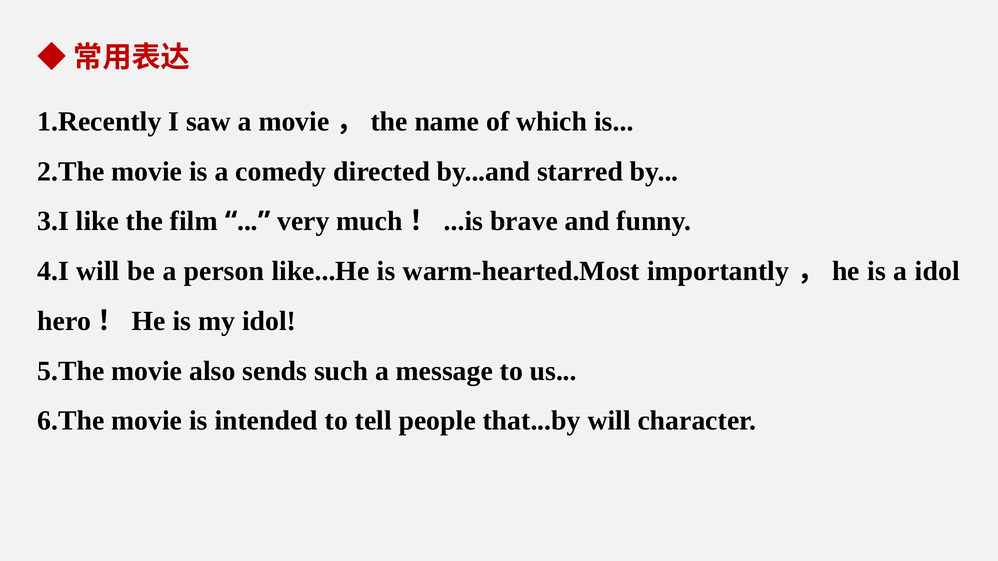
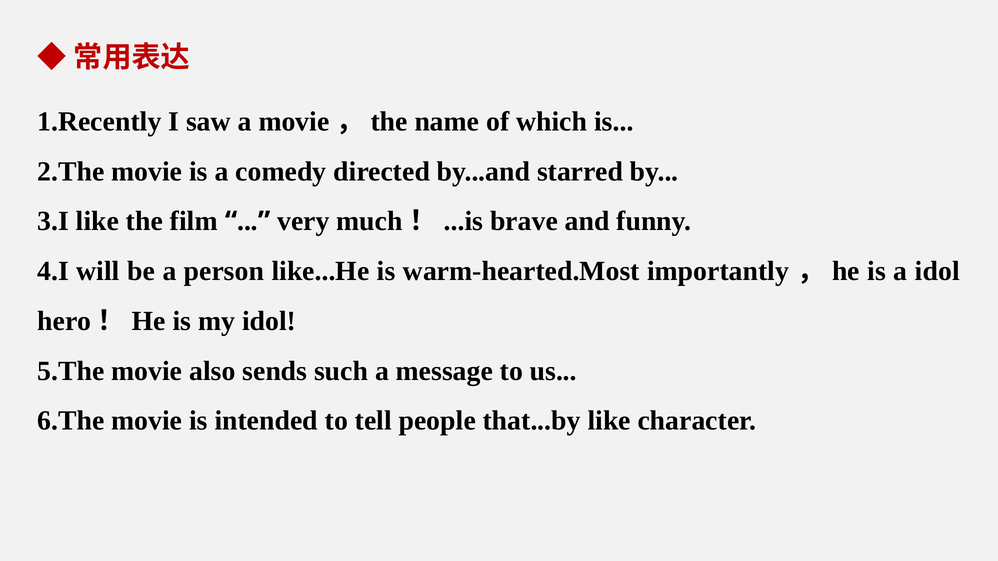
that...by will: will -> like (609, 421)
